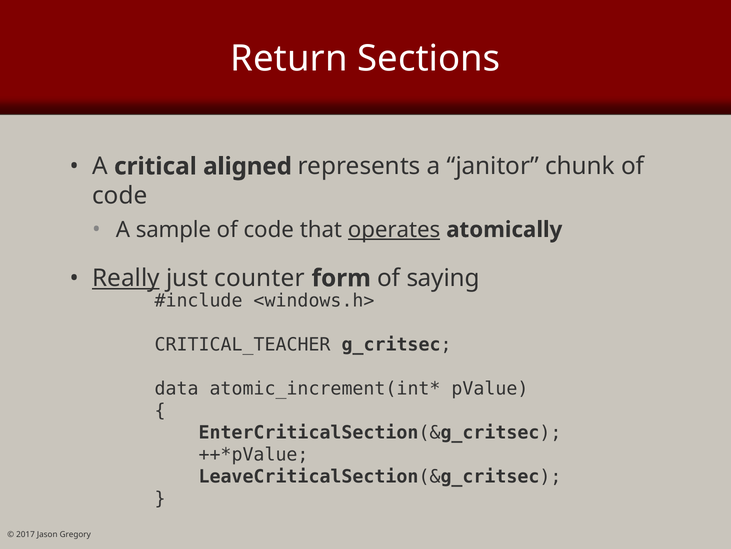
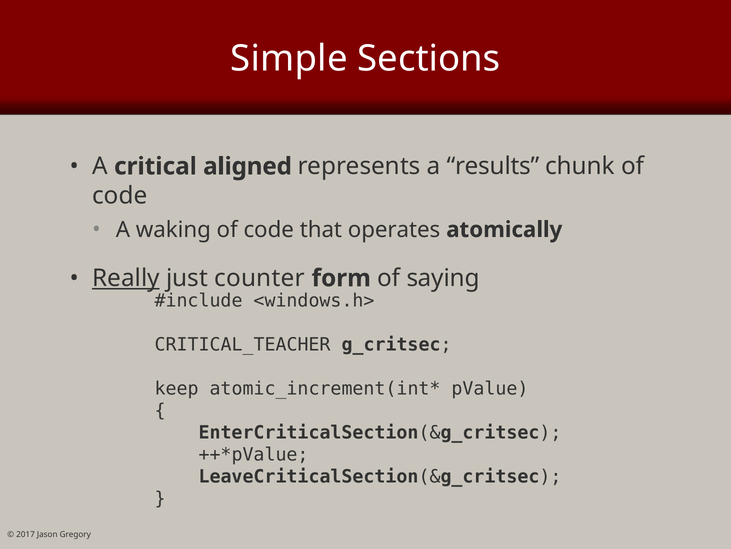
Return: Return -> Simple (289, 59)
janitor: janitor -> results (493, 166)
sample: sample -> waking (173, 229)
operates underline: present -> none (394, 229)
data: data -> keep (177, 388)
